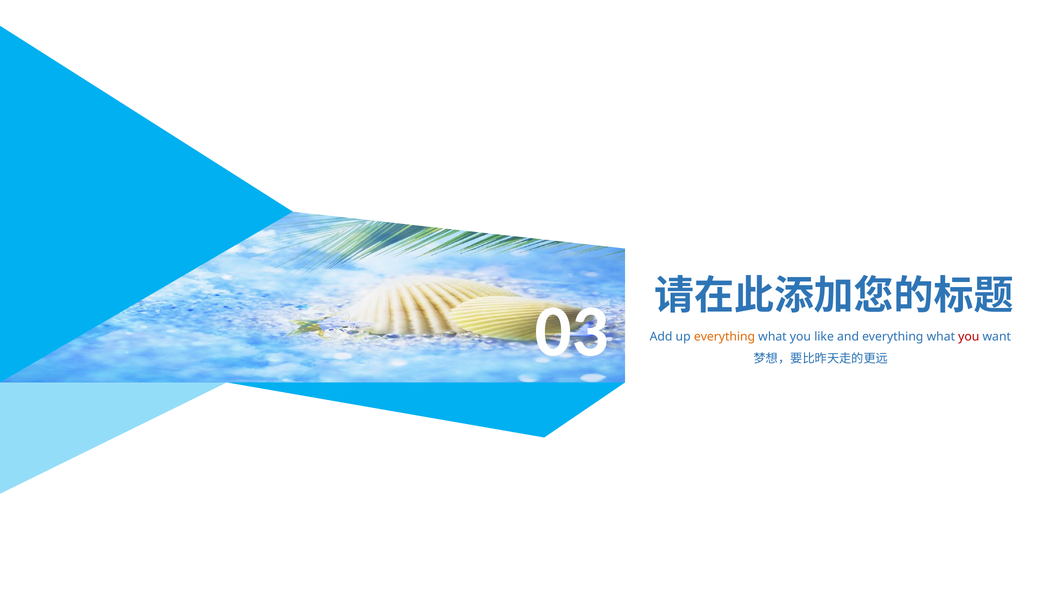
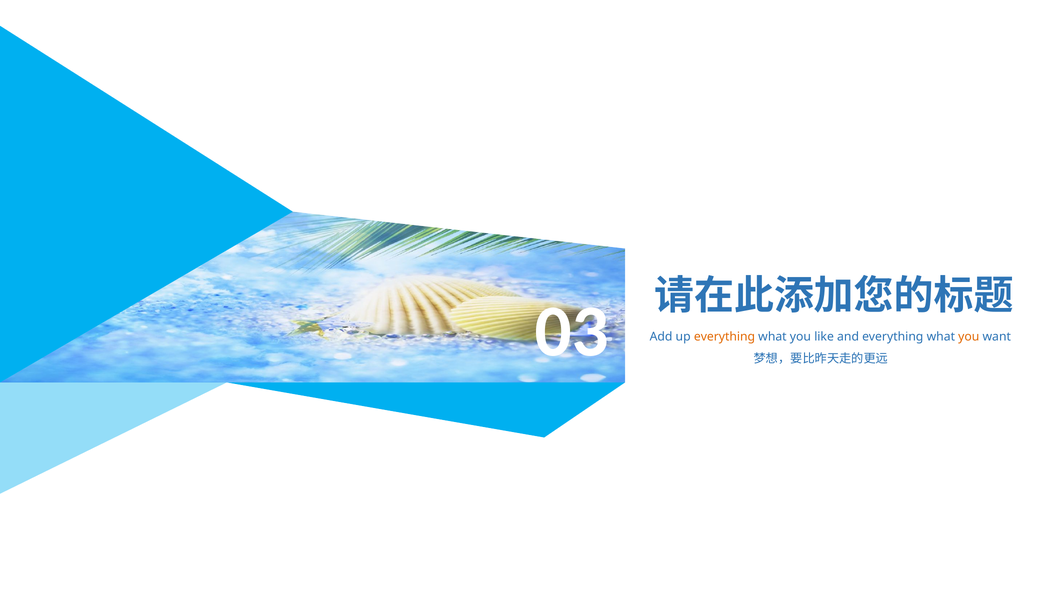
you colour: red -> orange (969, 337)
